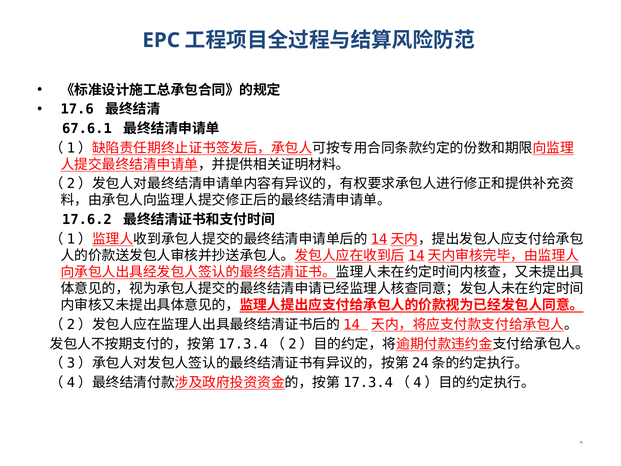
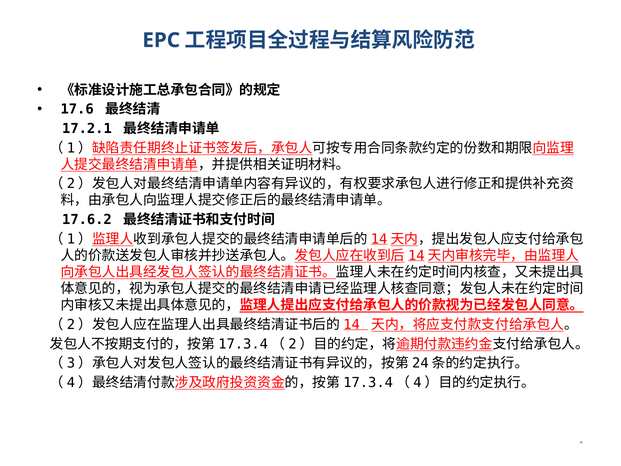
67.6.1: 67.6.1 -> 17.2.1 (87, 129)
